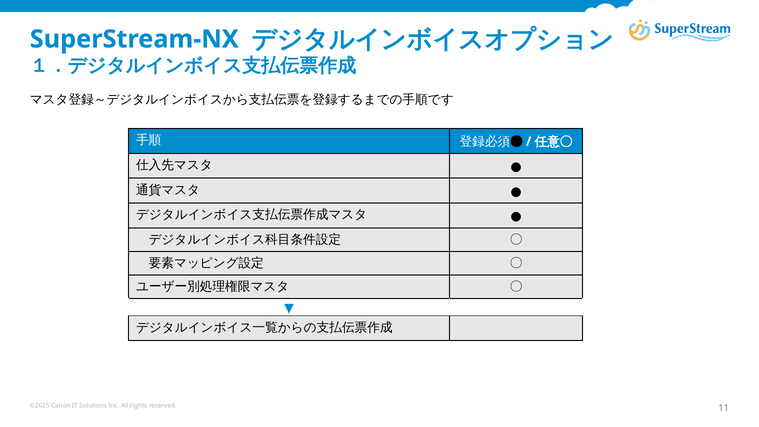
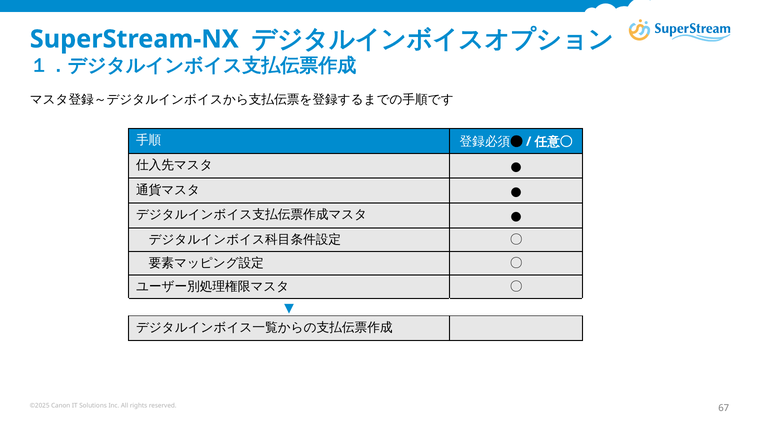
11: 11 -> 67 (724, 408)
